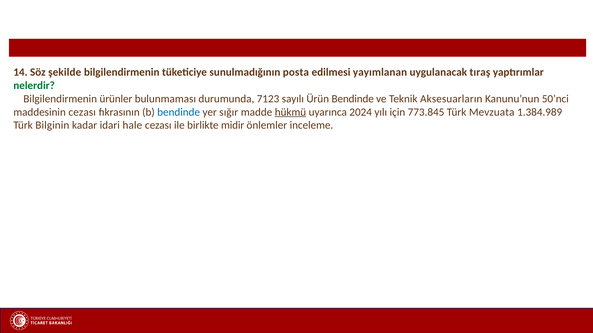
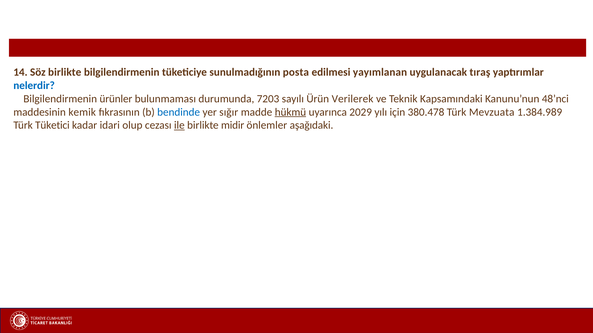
Söz şekilde: şekilde -> birlikte (65, 72)
nelerdir colour: green -> blue (34, 86)
7123: 7123 -> 7203 (268, 99)
Ürün Bendinde: Bendinde -> Verilerek (353, 99)
Aksesuarların: Aksesuarların -> Kapsamındaki (451, 99)
50’nci: 50’nci -> 48’nci (555, 99)
maddesinin cezası: cezası -> kemik (82, 112)
2024: 2024 -> 2029 (361, 112)
773.845: 773.845 -> 380.478 (426, 112)
Bilginin: Bilginin -> Tüketici (52, 126)
hale: hale -> olup (132, 126)
ile underline: none -> present (179, 126)
inceleme: inceleme -> aşağıdaki (311, 126)
